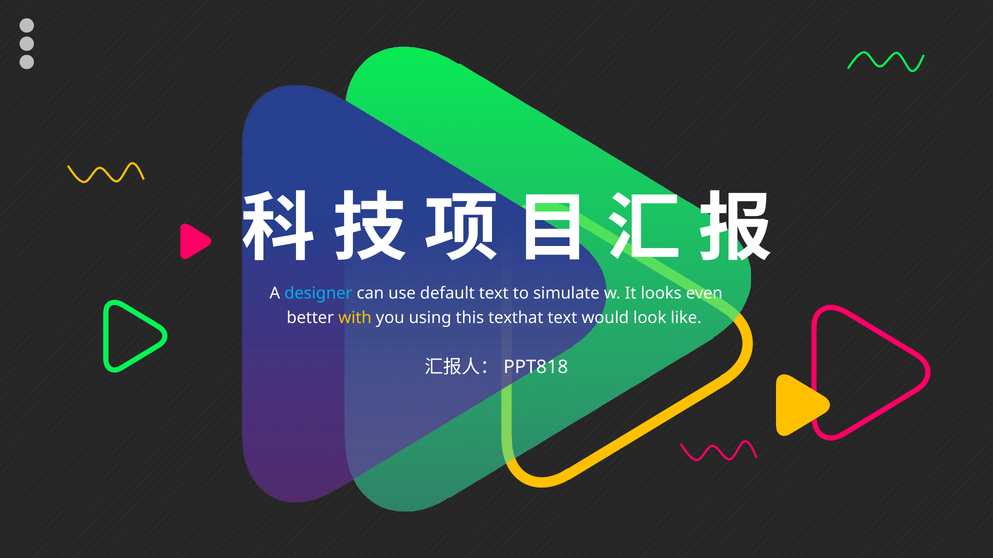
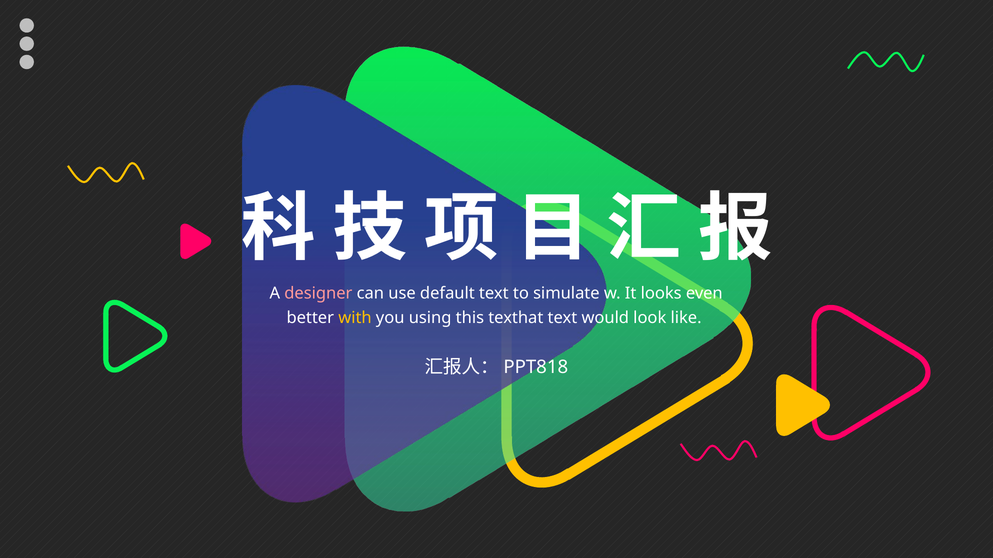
designer colour: light blue -> pink (318, 293)
